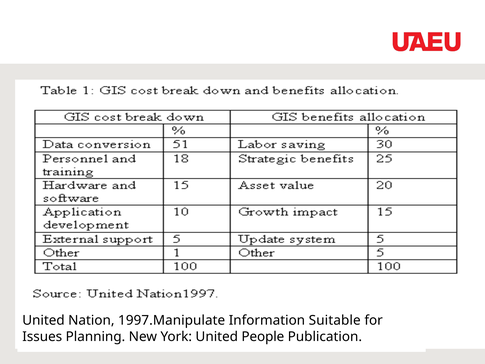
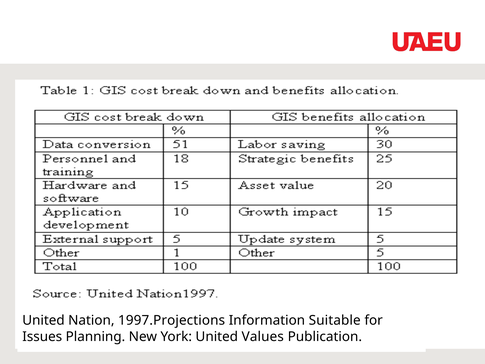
1997.Manipulate: 1997.Manipulate -> 1997.Projections (172, 320)
People: People -> Values (263, 336)
